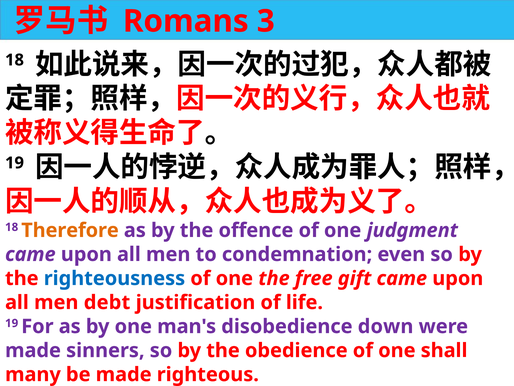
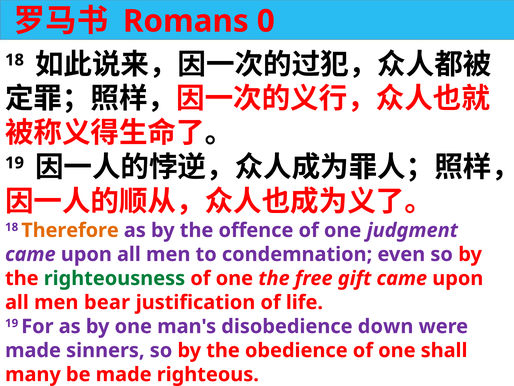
3: 3 -> 0 (266, 21)
righteousness colour: blue -> green (114, 278)
debt: debt -> bear (107, 302)
